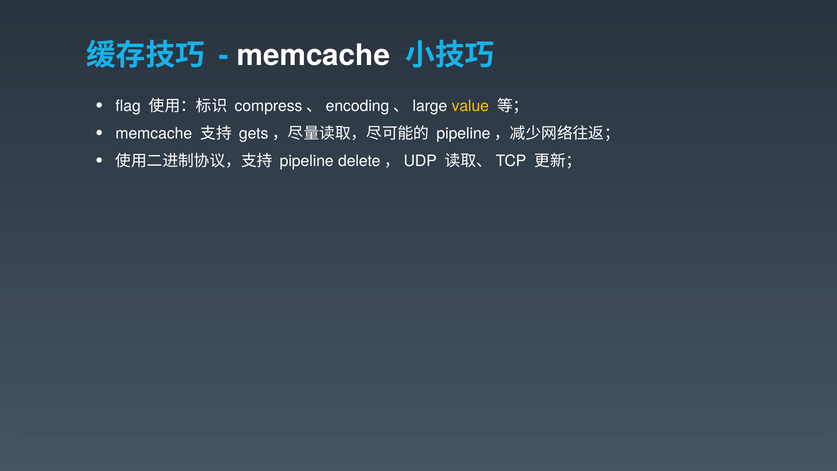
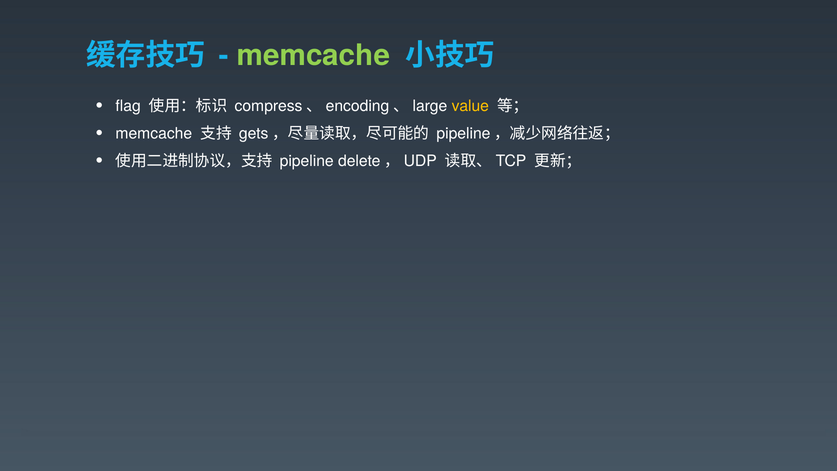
memcache colour: white -> light green (313, 55)
